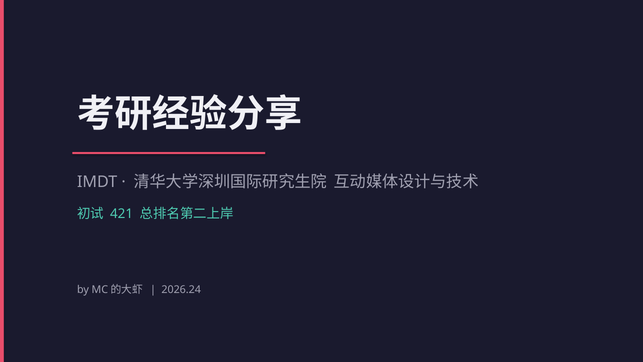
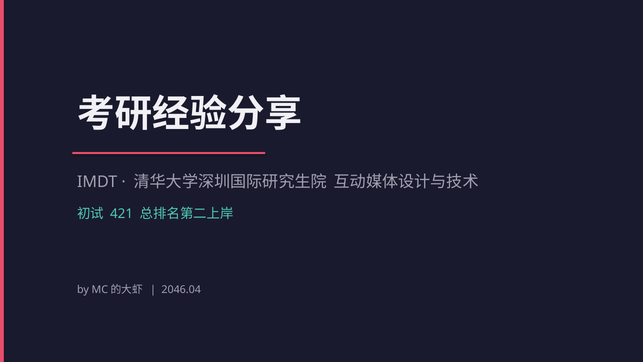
2026.24: 2026.24 -> 2046.04 (181, 289)
